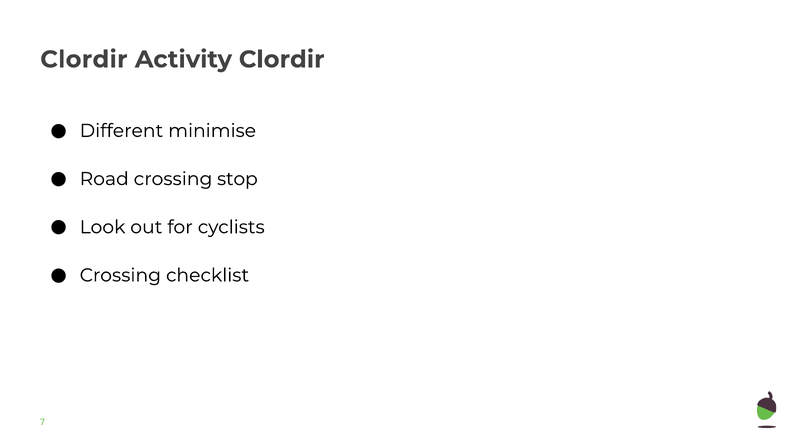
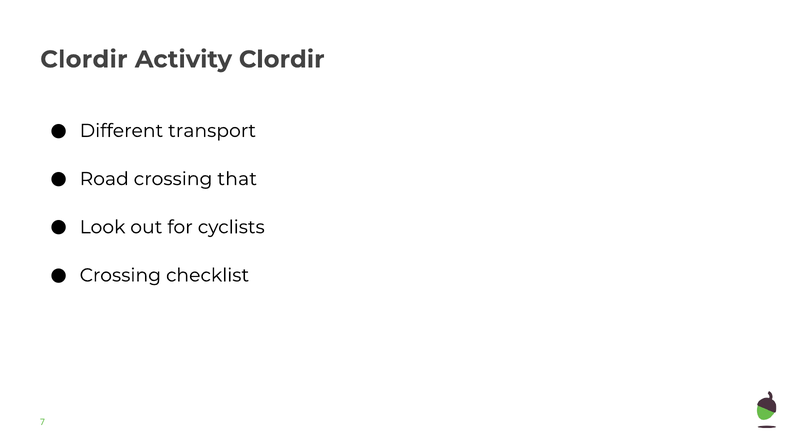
minimise: minimise -> transport (212, 131)
stop: stop -> that (237, 179)
